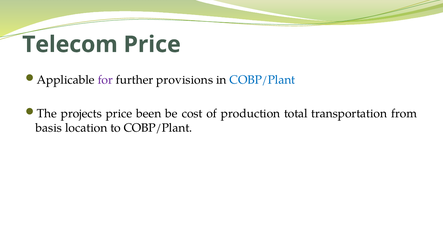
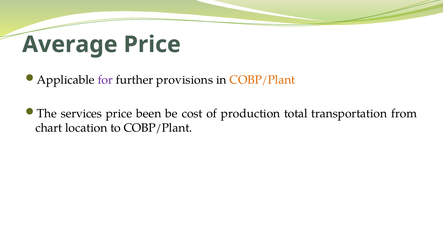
Telecom: Telecom -> Average (70, 44)
COBP/Plant colour: blue -> orange (262, 80)
projects: projects -> services (81, 114)
basis: basis -> chart (49, 128)
